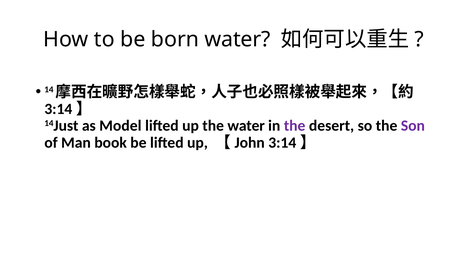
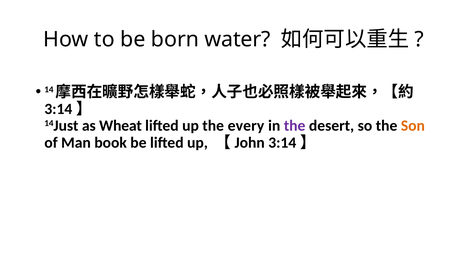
Model: Model -> Wheat (121, 126)
the water: water -> every (246, 126)
Son colour: purple -> orange (413, 126)
